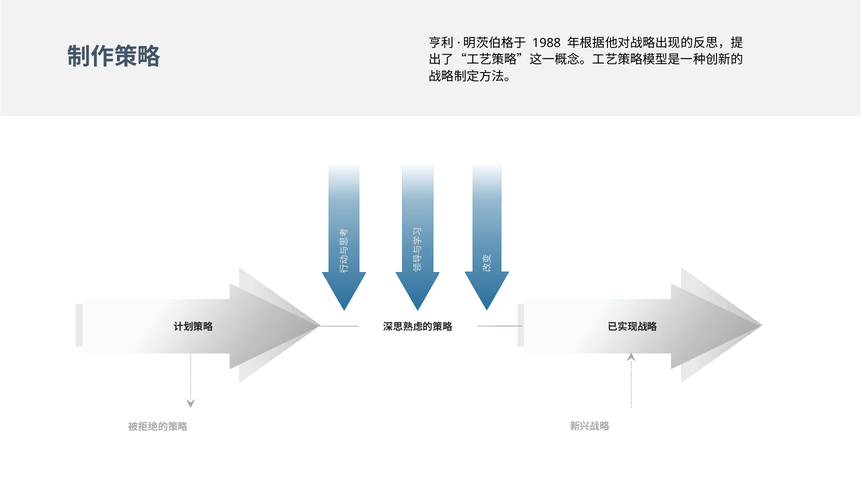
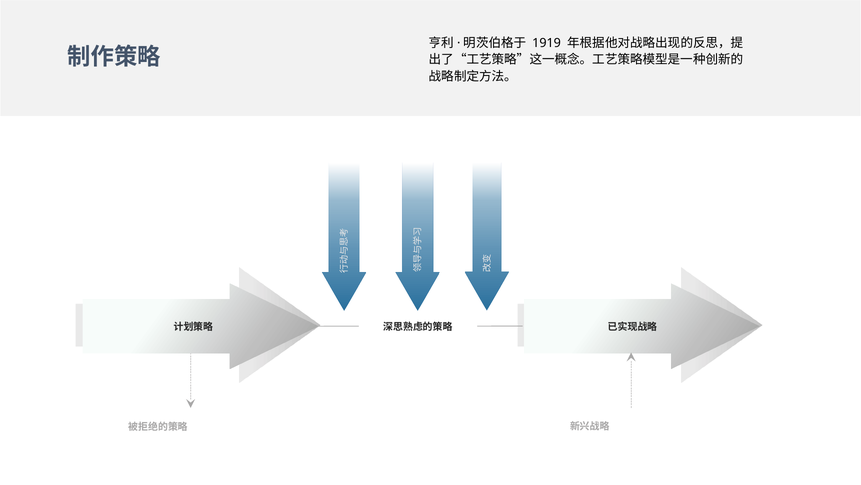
1988: 1988 -> 1919 (547, 43)
